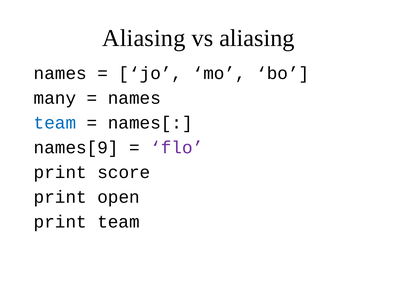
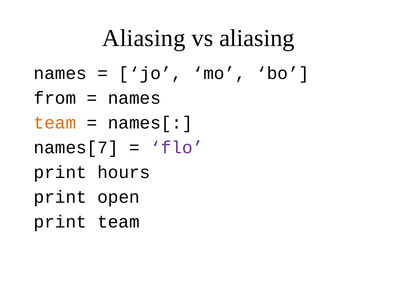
many: many -> from (55, 98)
team colour: blue -> orange (55, 123)
names[9: names[9 -> names[7 (76, 147)
score: score -> hours (124, 172)
